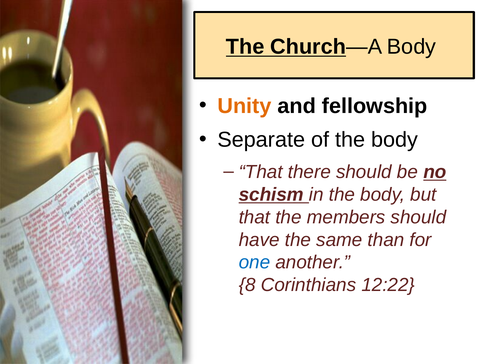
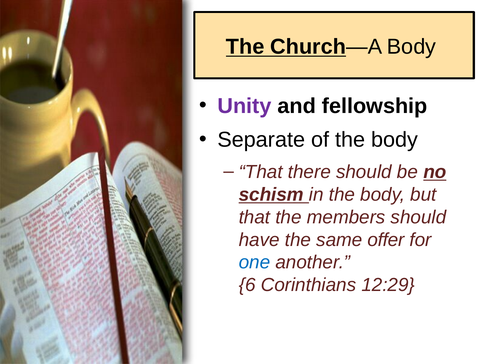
Unity colour: orange -> purple (244, 106)
than: than -> offer (386, 240)
8: 8 -> 6 (247, 285)
12:22: 12:22 -> 12:29 (388, 285)
